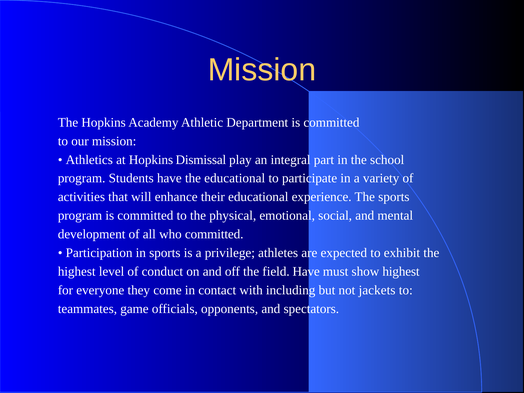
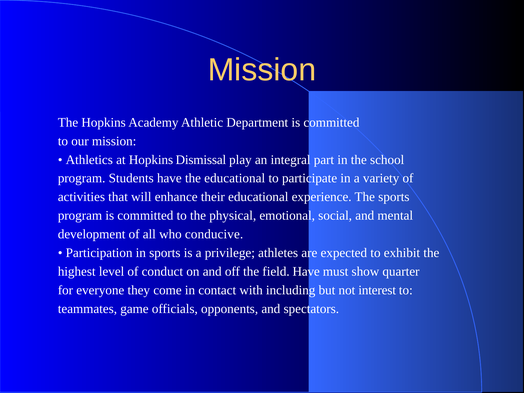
who committed: committed -> conducive (214, 234)
show highest: highest -> quarter (401, 271)
jackets: jackets -> interest (377, 290)
